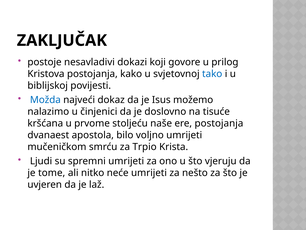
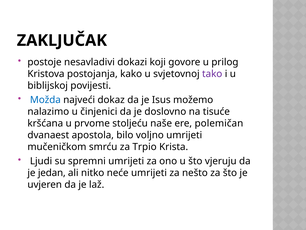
tako colour: blue -> purple (212, 74)
ere postojanja: postojanja -> polemičan (219, 123)
tome: tome -> jedan (52, 173)
